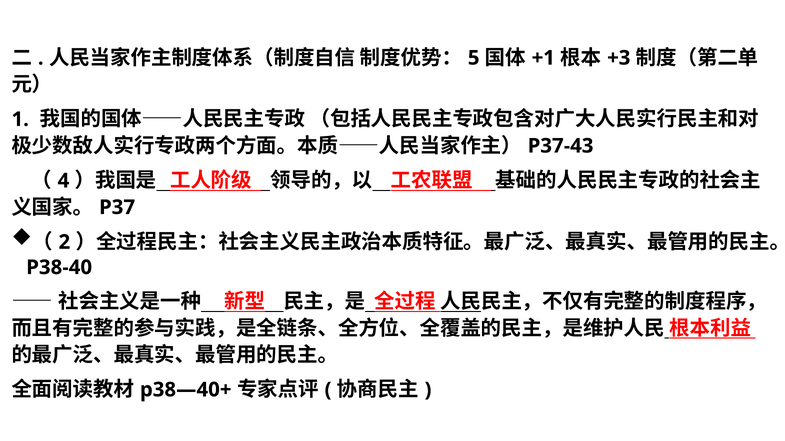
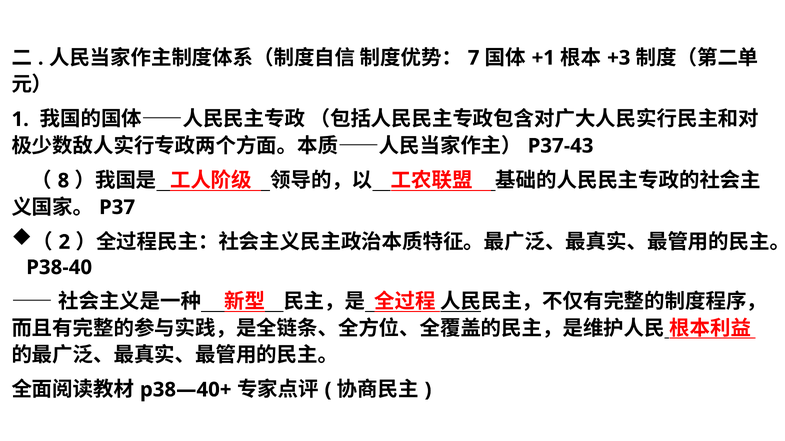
5: 5 -> 7 (474, 58)
4: 4 -> 8 (63, 181)
